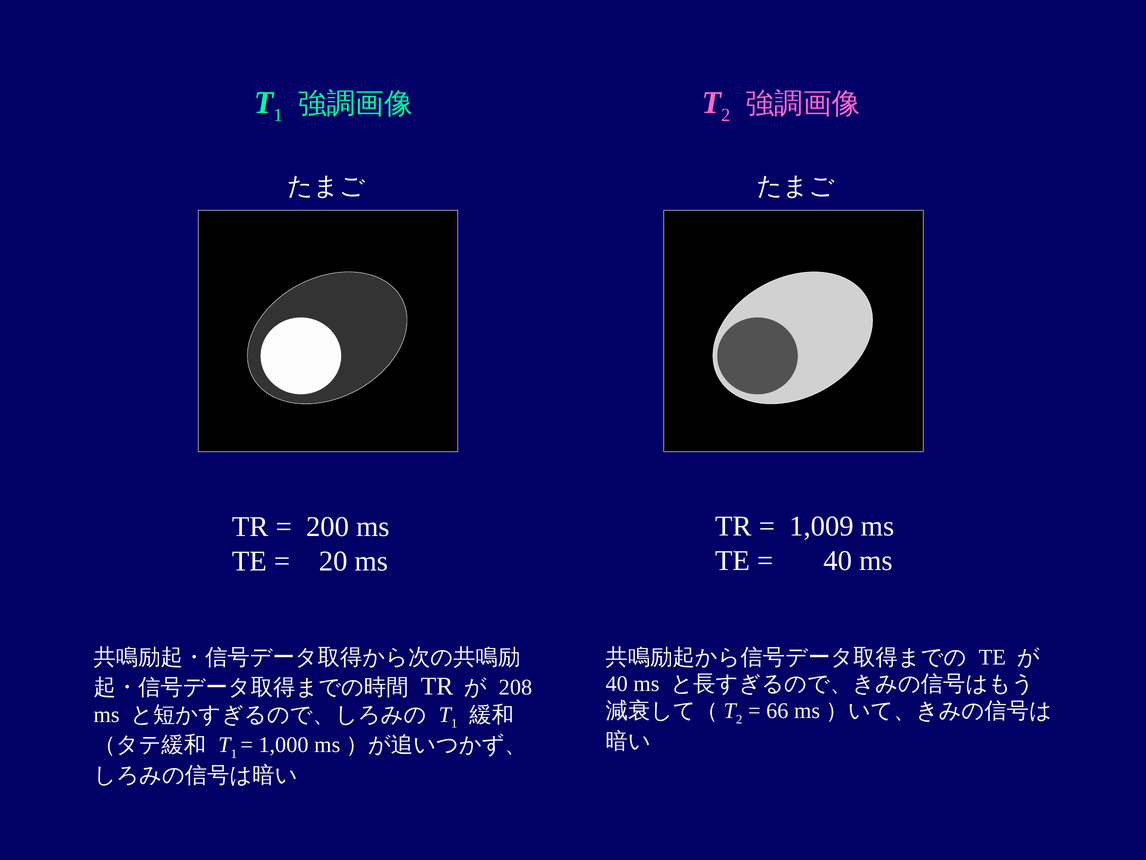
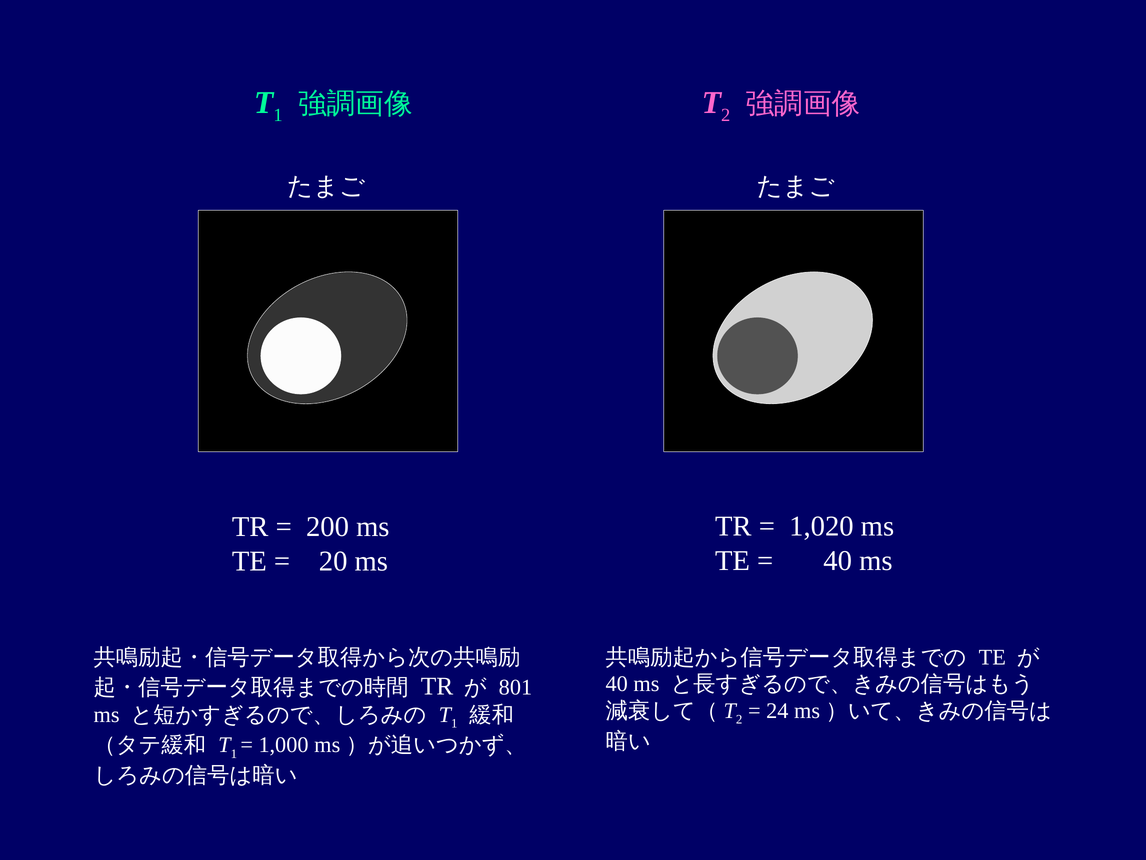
1,009: 1,009 -> 1,020 (821, 526)
208: 208 -> 801 (515, 687)
66: 66 -> 24 (777, 710)
